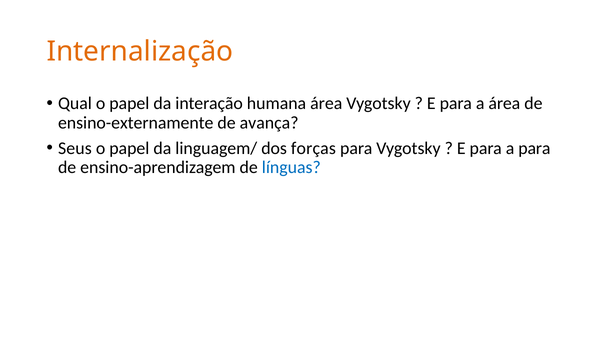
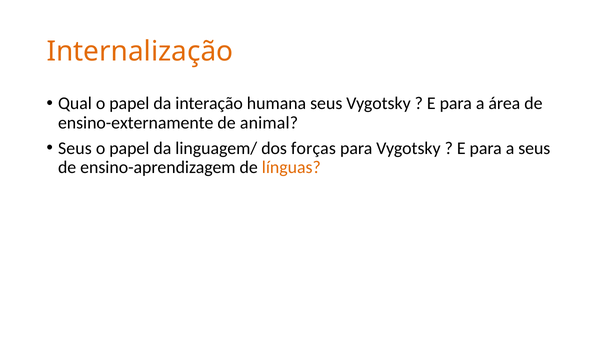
humana área: área -> seus (326, 103)
avança: avança -> animal (269, 123)
a para: para -> seus (534, 148)
línguas colour: blue -> orange (291, 167)
